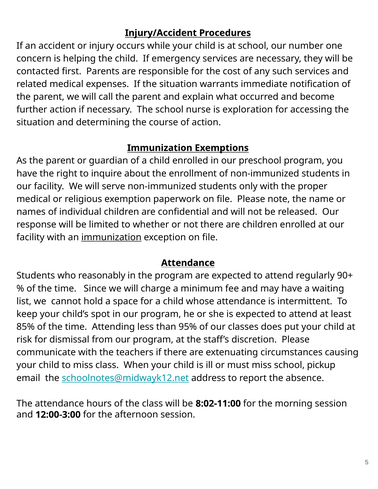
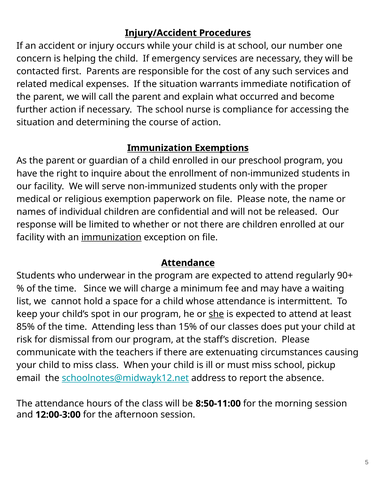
exploration: exploration -> compliance (248, 110)
reasonably: reasonably -> underwear (102, 276)
she underline: none -> present (216, 314)
95%: 95% -> 15% (188, 327)
8:02-11:00: 8:02-11:00 -> 8:50-11:00 (218, 404)
